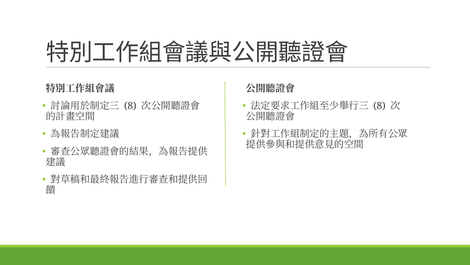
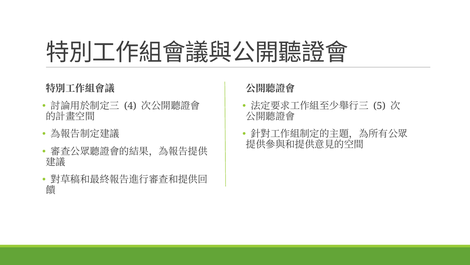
8: 8 -> 4 (130, 106)
8: 8 -> 5 (379, 106)
